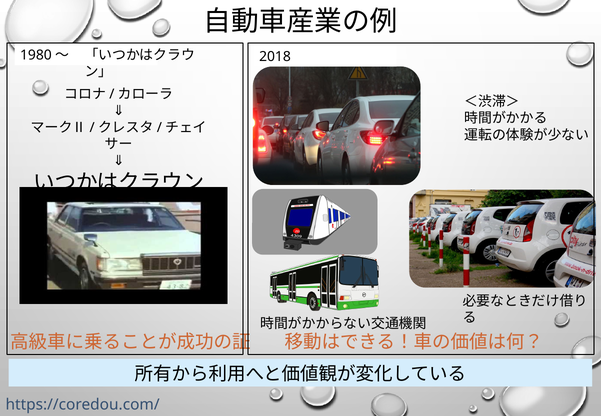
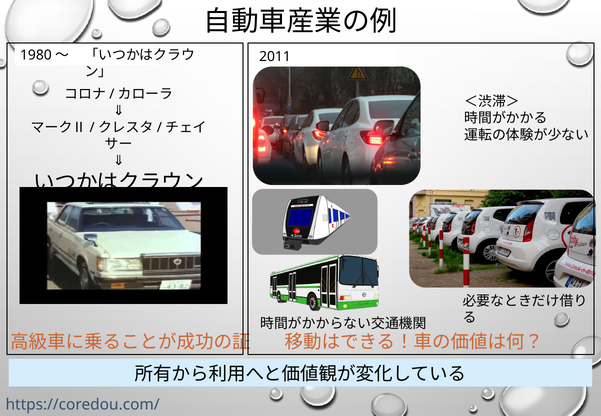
2018: 2018 -> 2011 (275, 57)
